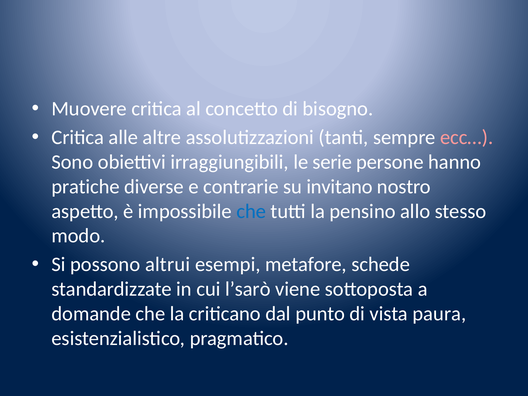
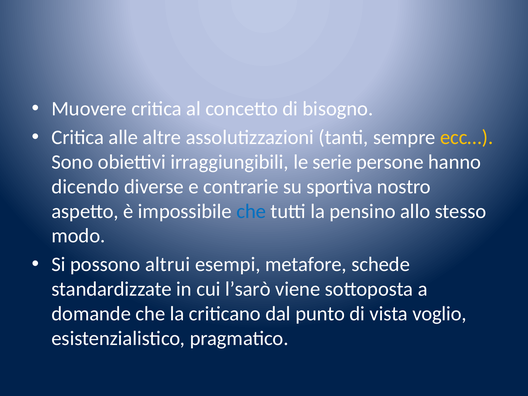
ecc… colour: pink -> yellow (467, 137)
pratiche: pratiche -> dicendo (85, 187)
invitano: invitano -> sportiva (340, 187)
paura: paura -> voglio (439, 314)
